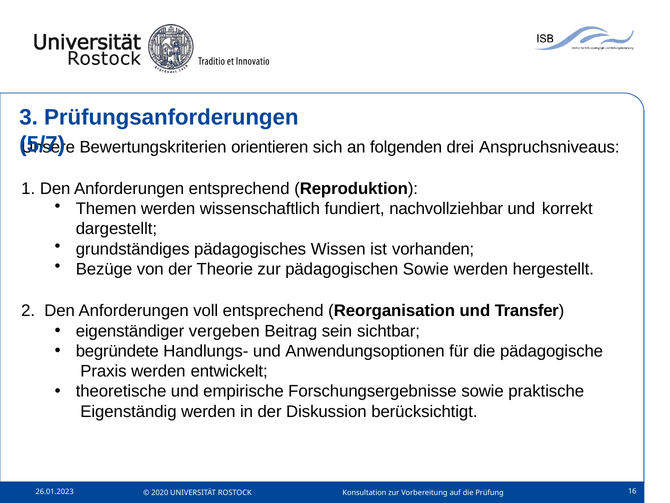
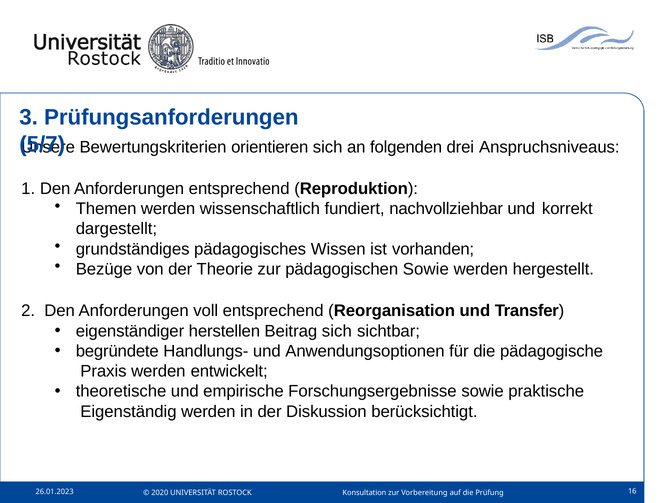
vergeben: vergeben -> herstellen (224, 331)
Beitrag sein: sein -> sich (337, 331)
